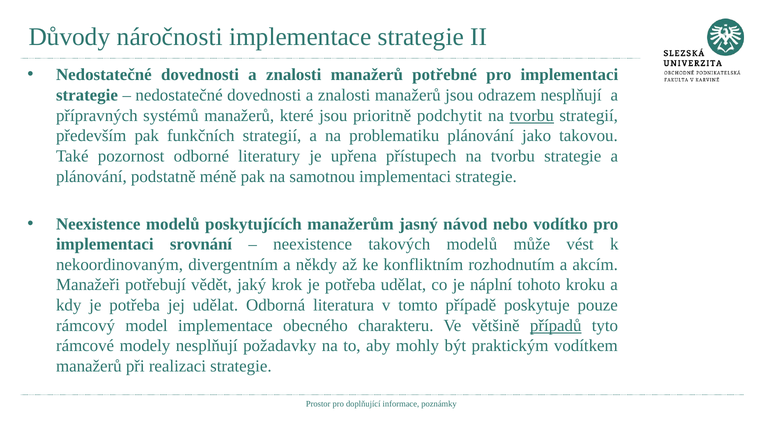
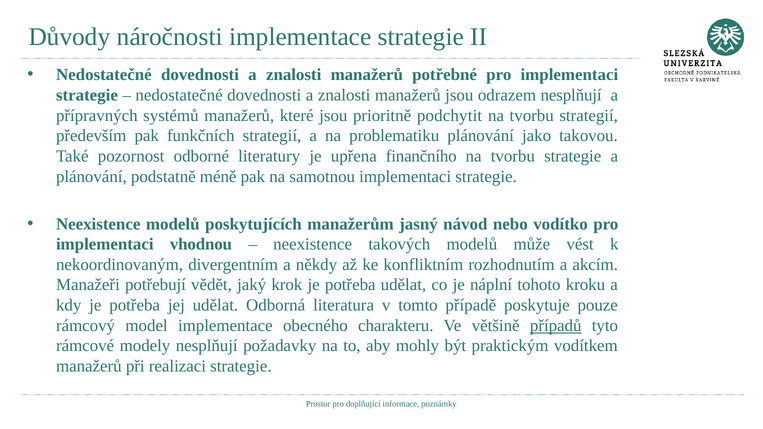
tvorbu underline: present -> none (532, 116)
přístupech: přístupech -> finančního (421, 156)
srovnání: srovnání -> vhodnou (201, 244)
